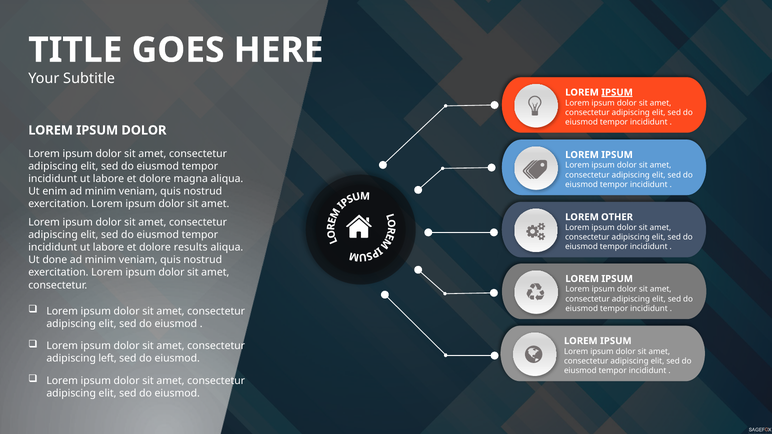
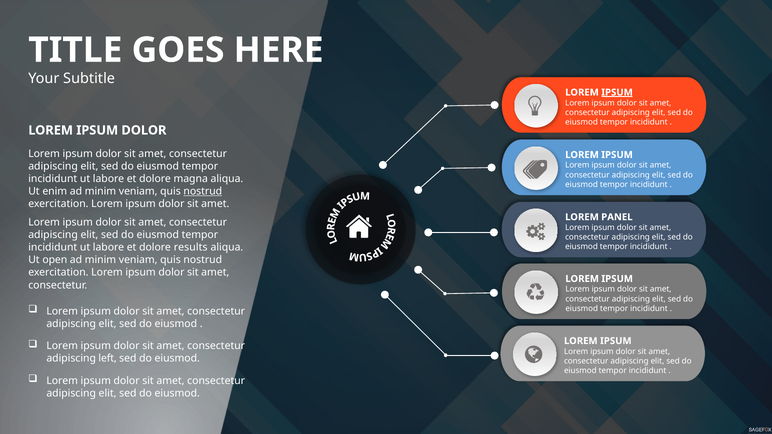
nostrud underline: none -> present (203, 192)
OTHER: OTHER -> PANEL (617, 217)
done: done -> open (55, 260)
